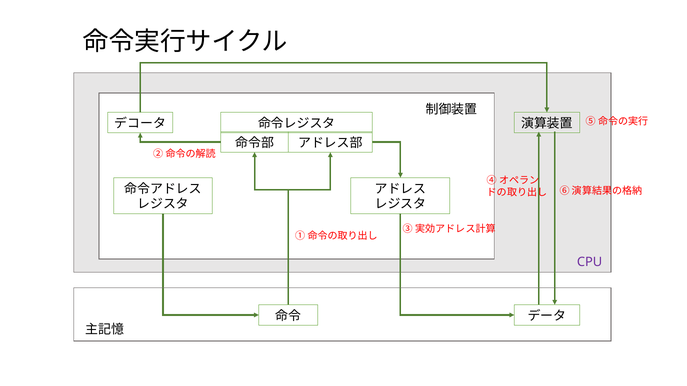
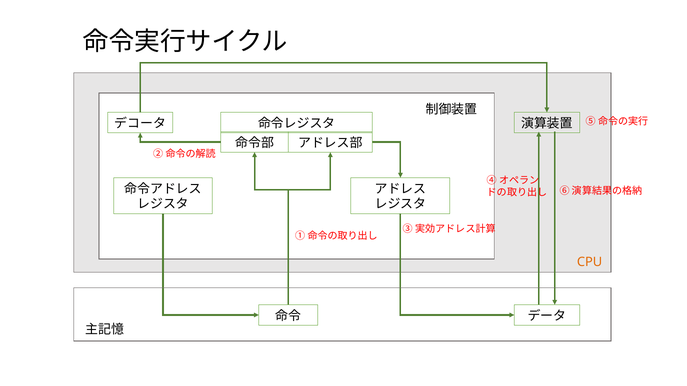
CPU colour: purple -> orange (590, 262)
